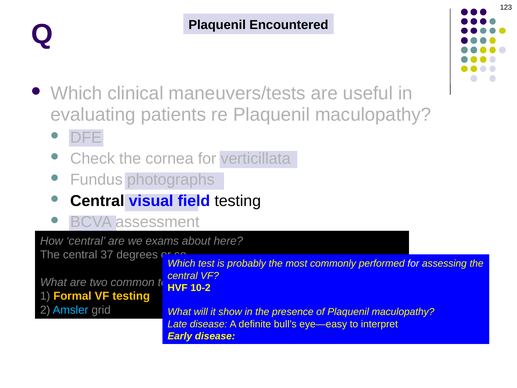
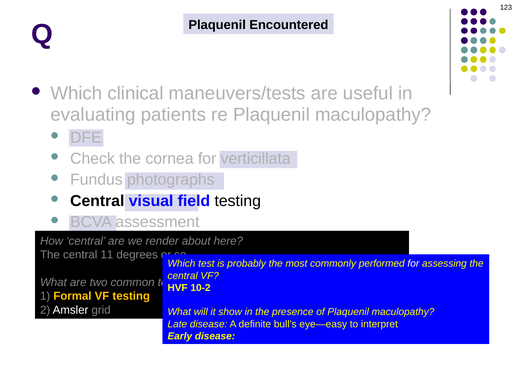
exams: exams -> render (162, 241)
37: 37 -> 11 (107, 255)
Amsler colour: light blue -> white (71, 310)
